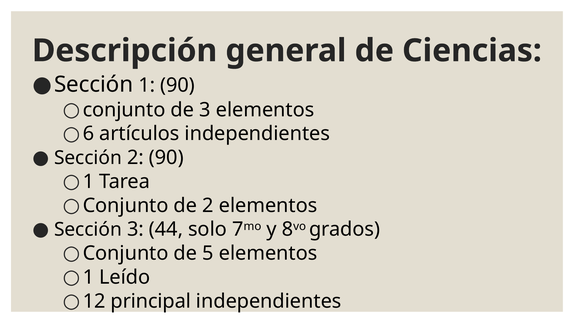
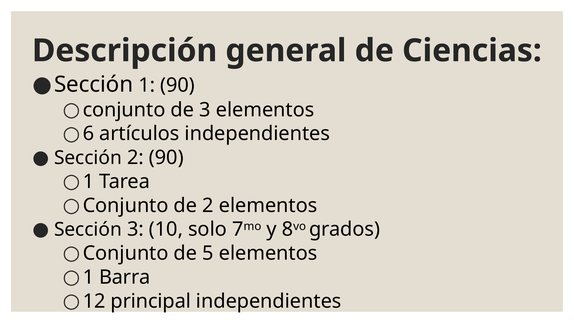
44: 44 -> 10 (166, 229)
Leído: Leído -> Barra (125, 277)
